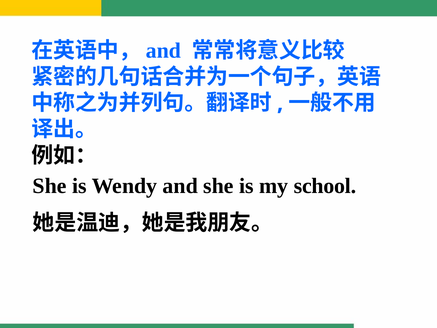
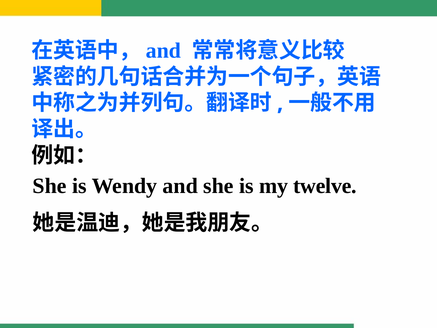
school: school -> twelve (325, 186)
